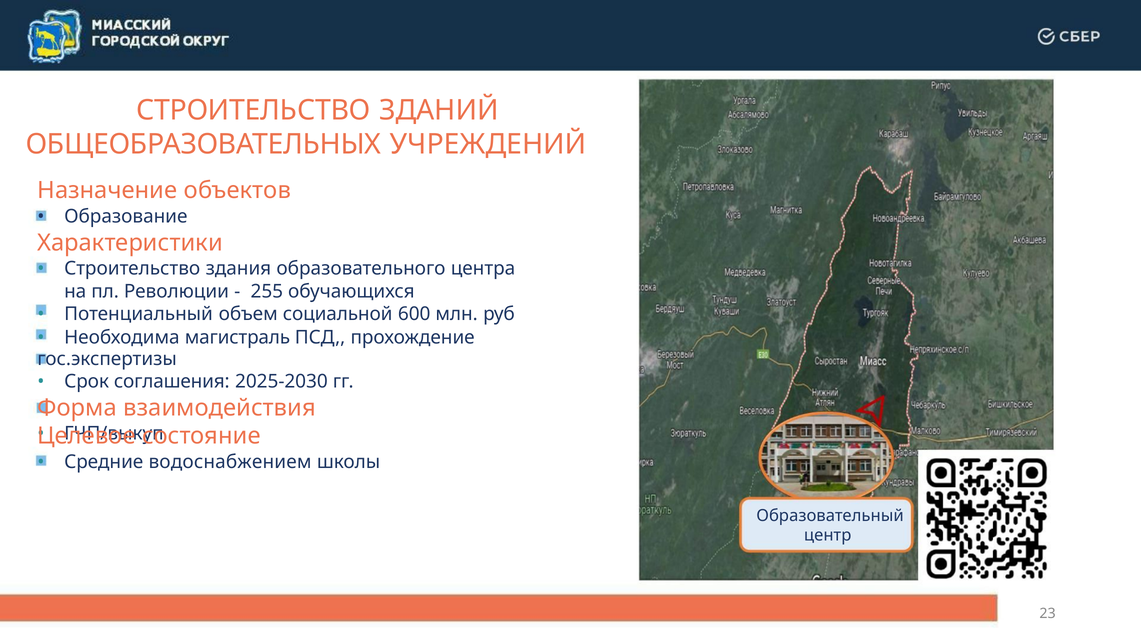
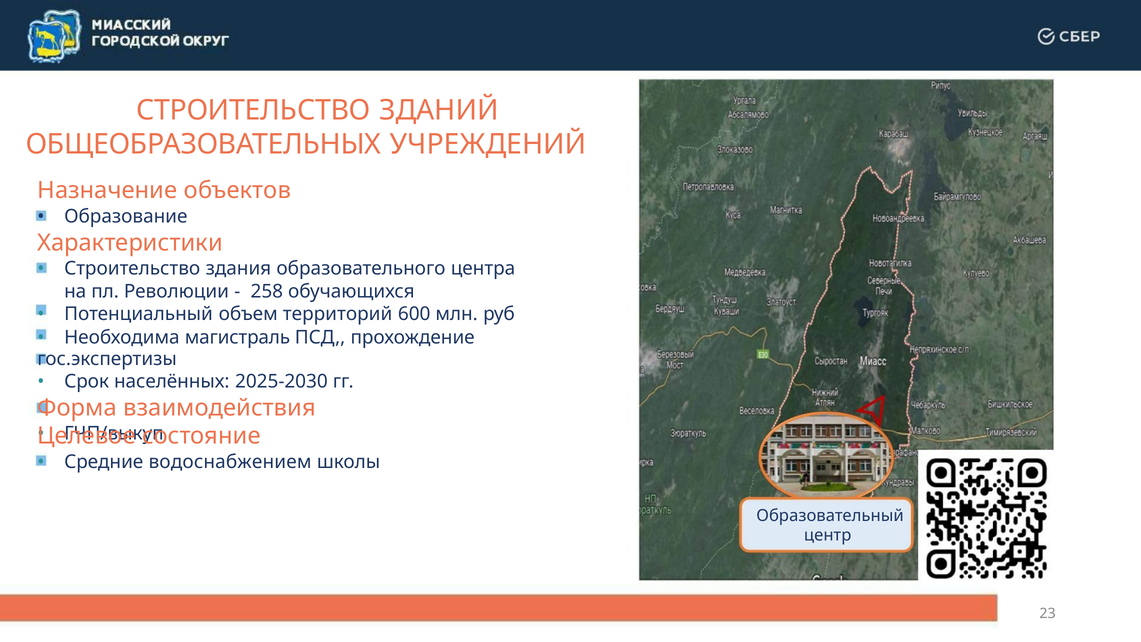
255: 255 -> 258 (267, 291)
социальной: социальной -> территорий (338, 314)
соглашения: соглашения -> населённых (172, 381)
